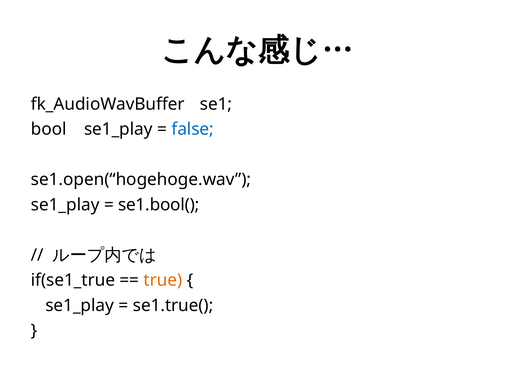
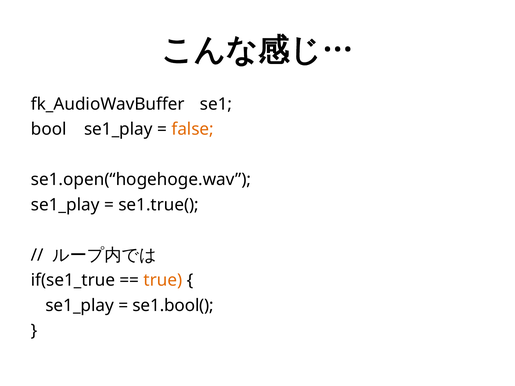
false colour: blue -> orange (193, 129)
se1.bool(: se1.bool( -> se1.true( (159, 205)
se1.true(: se1.true( -> se1.bool( (173, 306)
